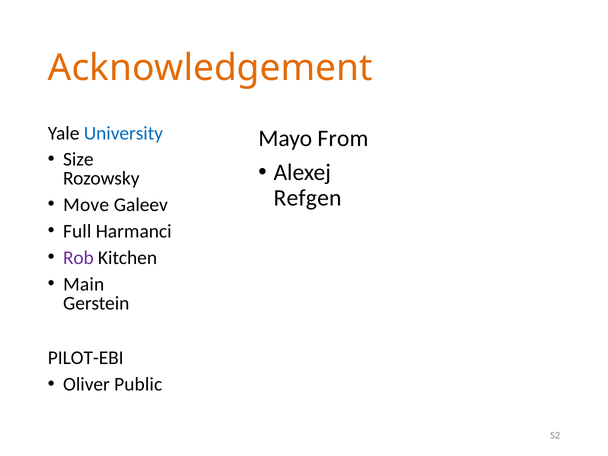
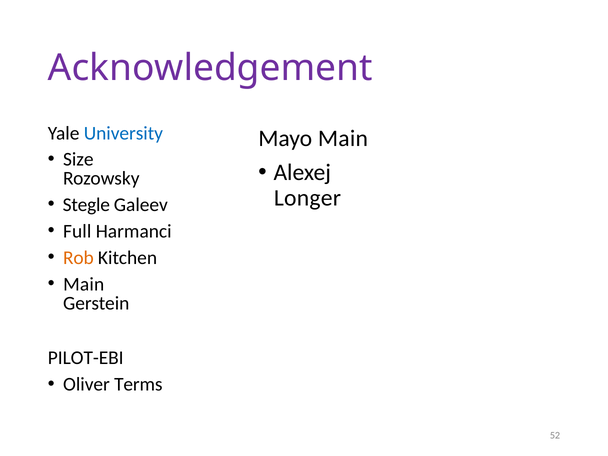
Acknowledgement colour: orange -> purple (210, 68)
Mayo From: From -> Main (343, 138)
Refgen: Refgen -> Longer (308, 198)
Move: Move -> Stegle (86, 205)
Rob colour: purple -> orange (78, 258)
Public: Public -> Terms (138, 385)
